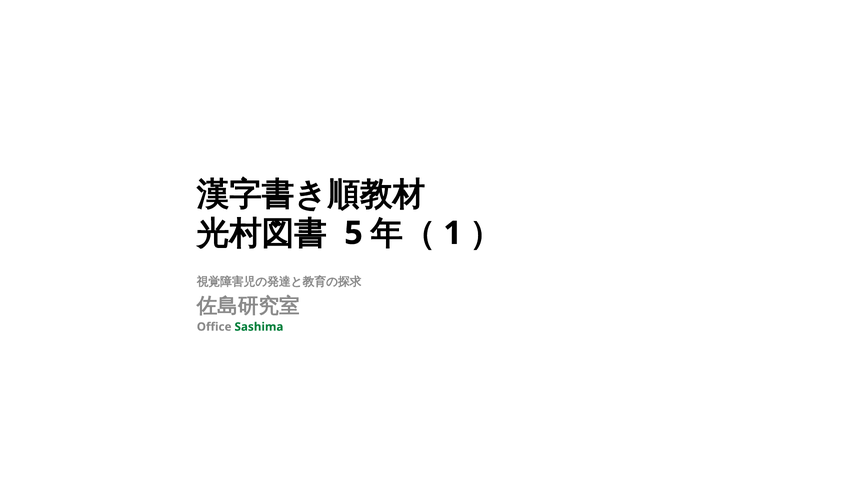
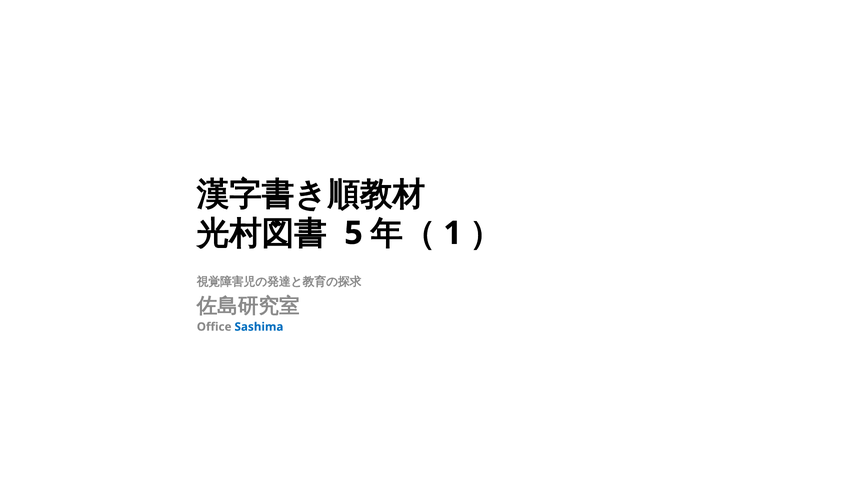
Sashima colour: green -> blue (259, 327)
